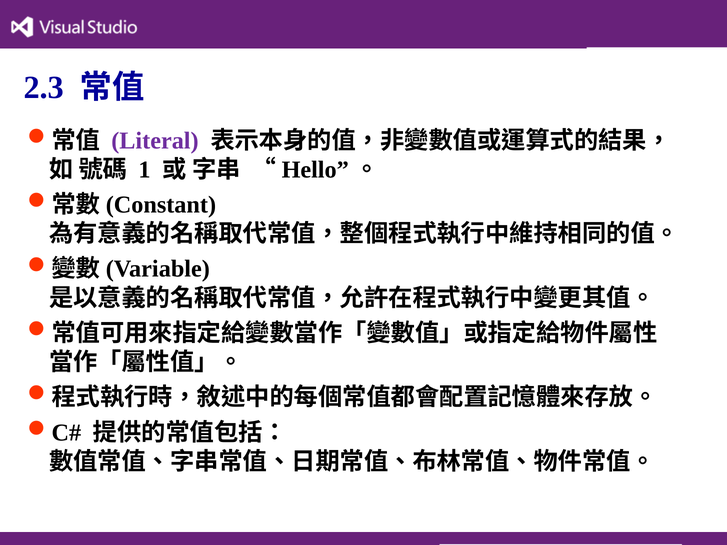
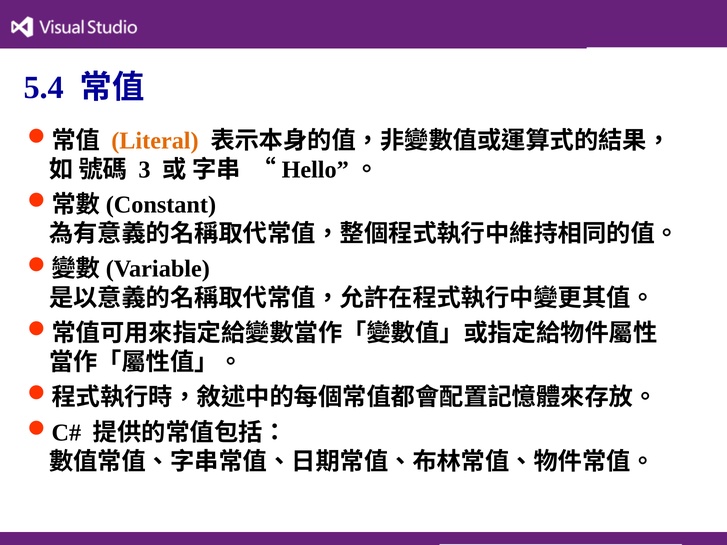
2.3: 2.3 -> 5.4 (44, 88)
Literal colour: purple -> orange (155, 141)
1: 1 -> 3 (145, 170)
